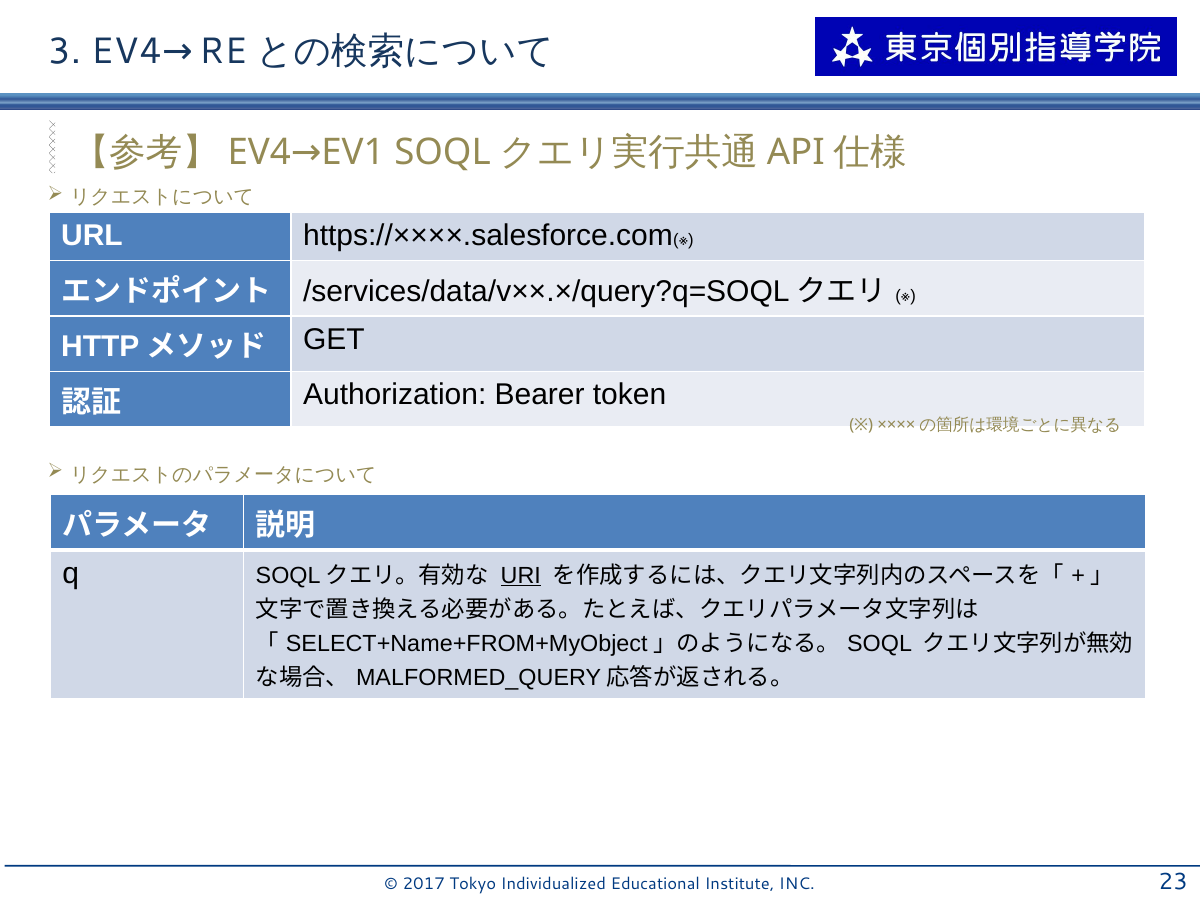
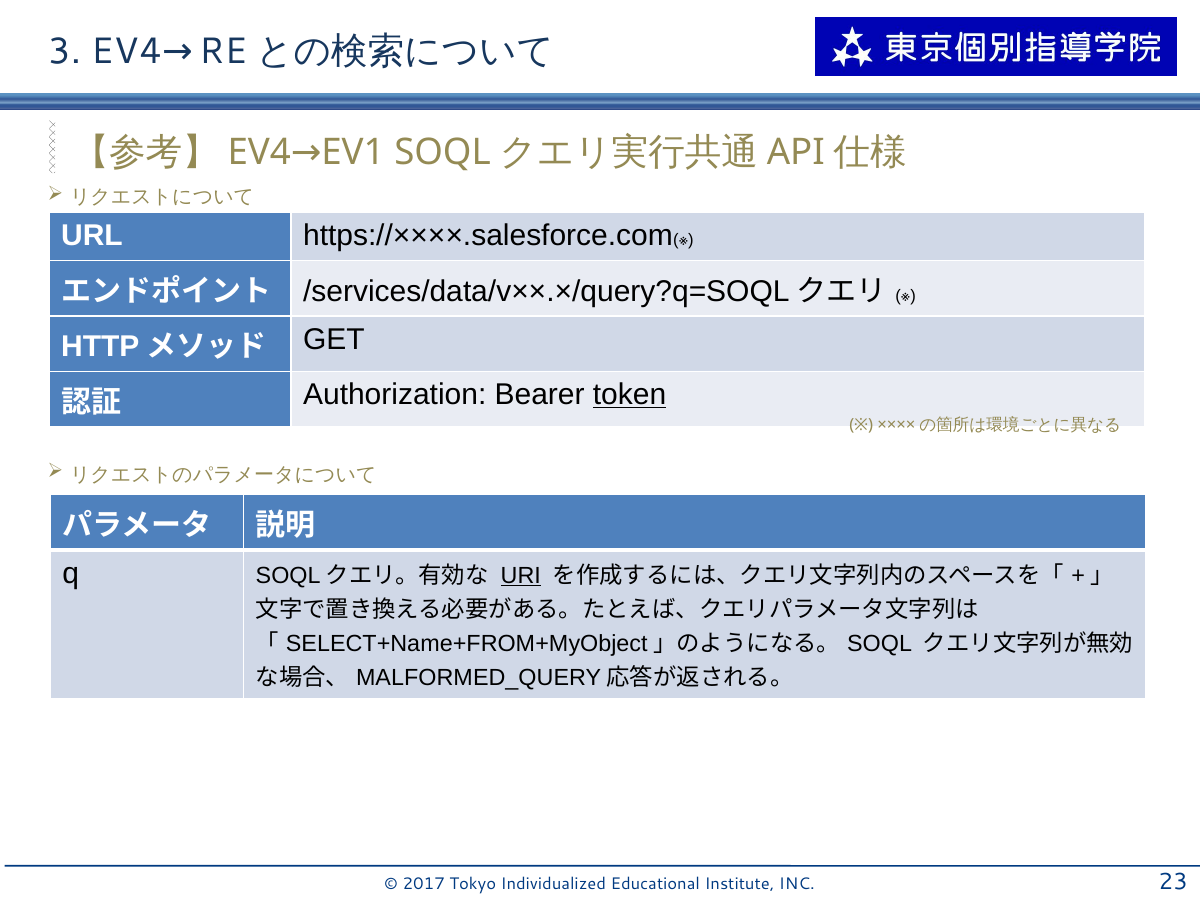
token underline: none -> present (630, 395)
